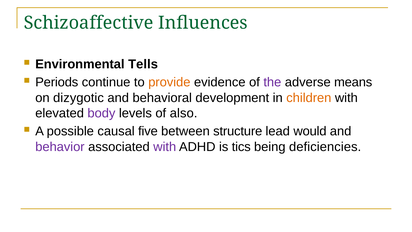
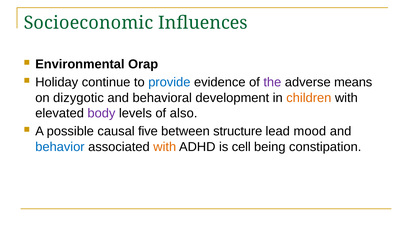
Schizoaffective: Schizoaffective -> Socioeconomic (89, 23)
Tells: Tells -> Orap (143, 64)
Periods: Periods -> Holiday (57, 82)
provide colour: orange -> blue (169, 82)
would: would -> mood (310, 131)
behavior colour: purple -> blue (60, 147)
with colour: purple -> orange (165, 147)
tics: tics -> cell (241, 147)
deficiencies: deficiencies -> constipation (325, 147)
